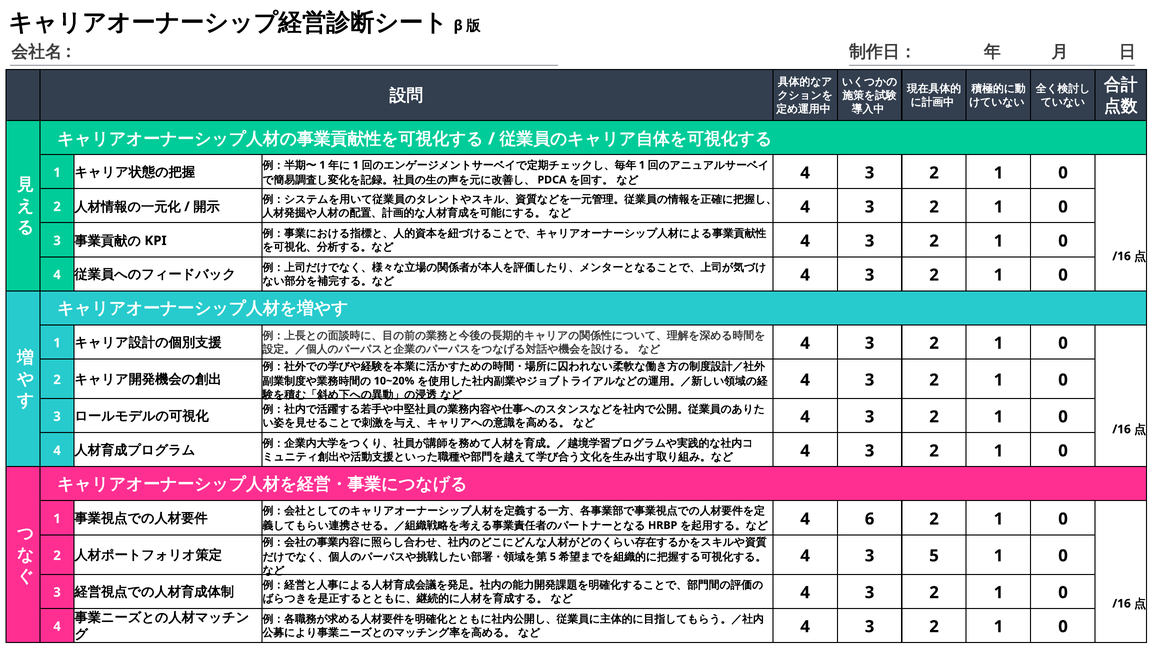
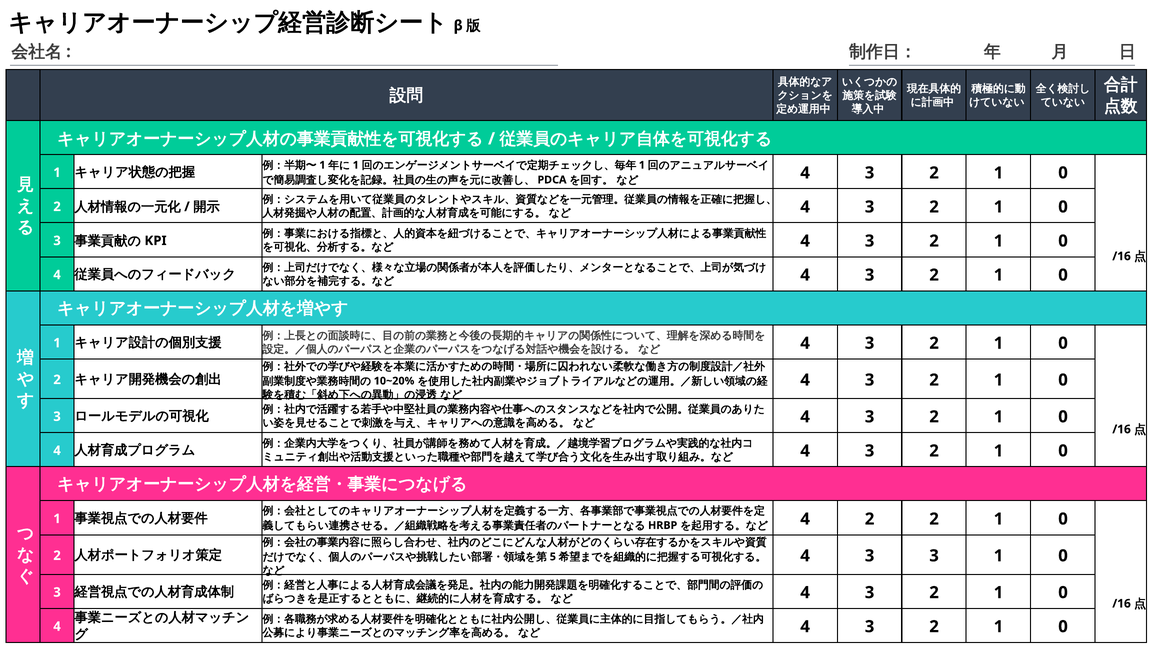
4 6: 6 -> 2 (870, 519)
3 5: 5 -> 3 (934, 555)
